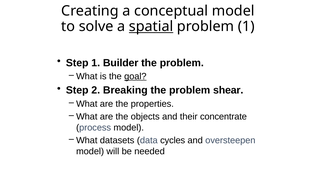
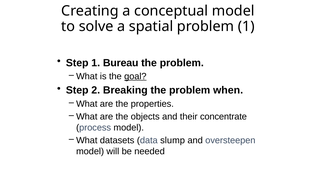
spatial underline: present -> none (151, 26)
Builder: Builder -> Bureau (121, 63)
shear: shear -> when (228, 90)
cycles: cycles -> slump (173, 140)
